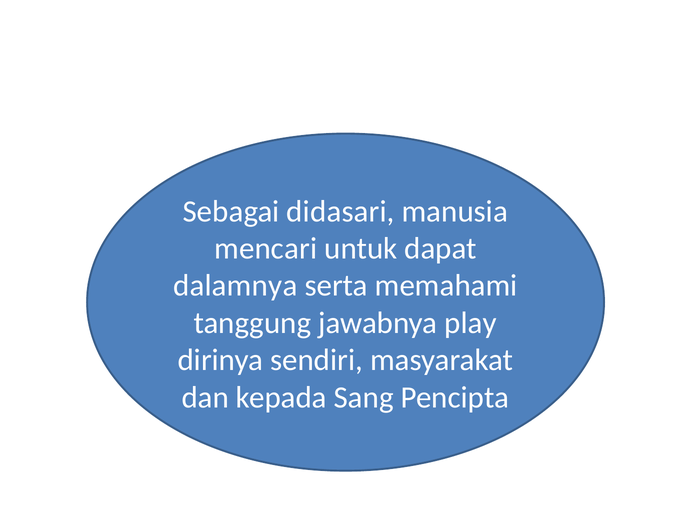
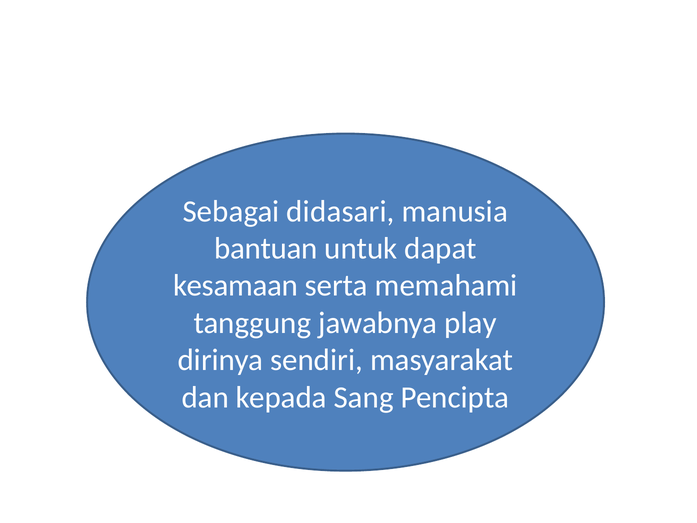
mencari: mencari -> bantuan (266, 248)
dalamnya: dalamnya -> kesamaan (236, 286)
